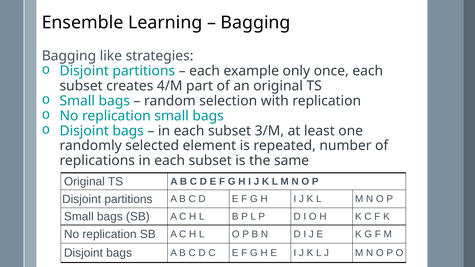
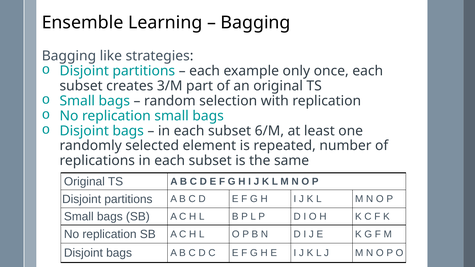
4/M: 4/M -> 3/M (170, 86)
3/M: 3/M -> 6/M (269, 131)
